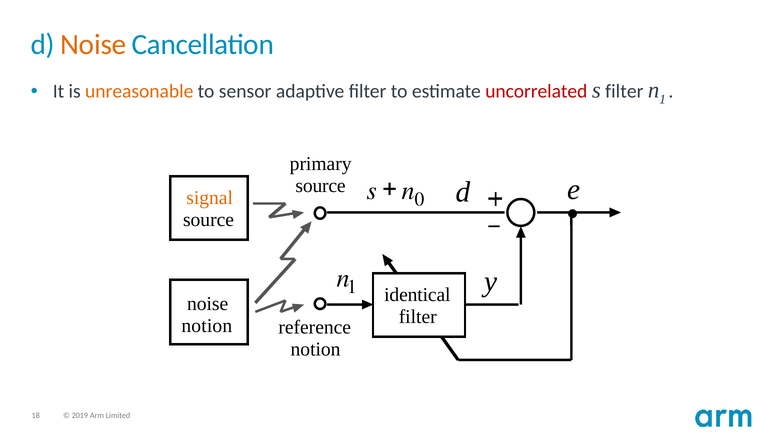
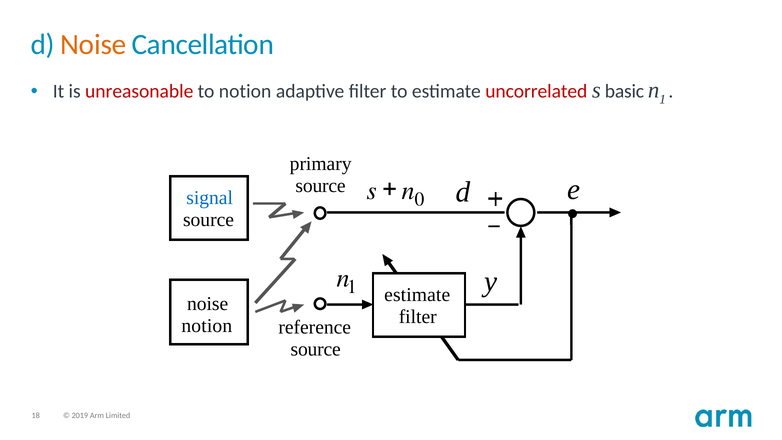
unreasonable colour: orange -> red (139, 91)
to sensor: sensor -> notion (245, 91)
s filter: filter -> basic (624, 91)
signal colour: orange -> blue (210, 198)
identical: identical -> estimate (417, 295)
notion: notion -> source (316, 349)
